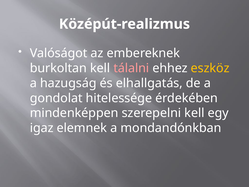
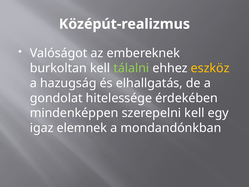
tálalni colour: pink -> light green (131, 68)
